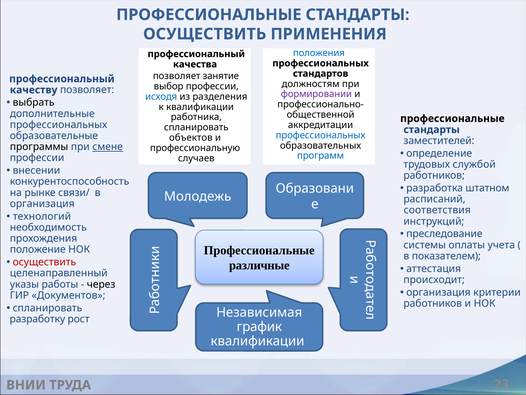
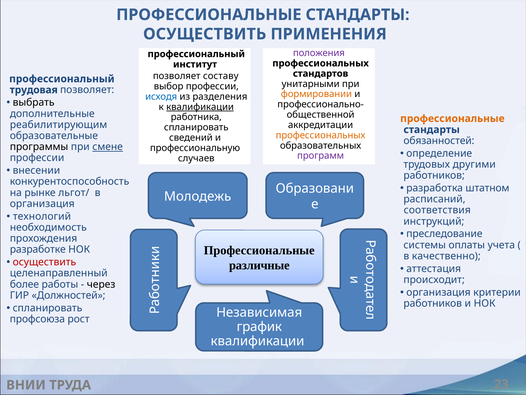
положения colour: blue -> purple (319, 53)
качества: качества -> институт (195, 64)
занятие: занятие -> составу (221, 76)
должностям: должностям -> унитарными (311, 84)
качеству: качеству -> трудовая (34, 90)
формировании colour: purple -> orange (316, 94)
квалификации underline: none -> present (200, 107)
профессиональные colour: black -> orange (452, 118)
профессиональных: профессиональных -> реабилитирующим (59, 125)
профессиональных colour: blue -> orange (321, 135)
объектов: объектов -> сведений (191, 138)
заместителей: заместителей -> обязанностей (439, 141)
программ colour: blue -> purple (321, 156)
службой: службой -> другими (474, 164)
связи/: связи/ -> льгот/ (74, 192)
положение: положение -> разработке (38, 249)
показателем: показателем -> качественно (446, 256)
указы: указы -> более (24, 284)
Документов: Документов -> Должностей (69, 295)
разработку: разработку -> профсоюза (37, 319)
